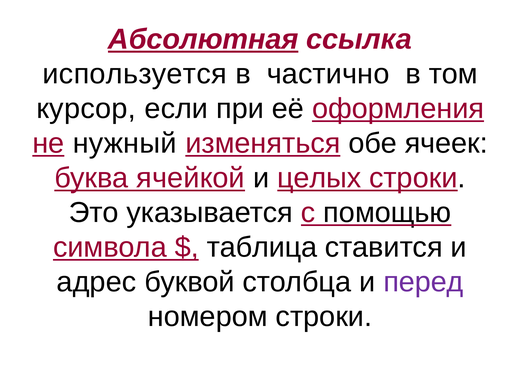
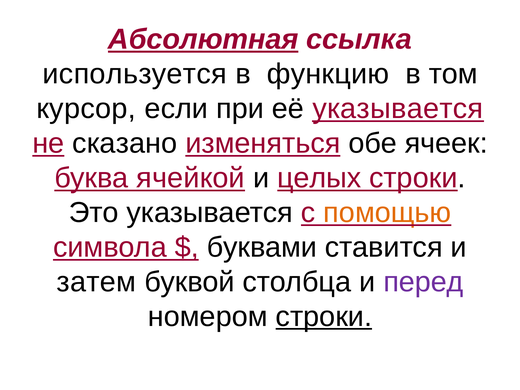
частично: частично -> функцию (328, 74)
её оформления: оформления -> указывается (398, 109)
нужный: нужный -> сказано (125, 143)
помощью colour: black -> orange (387, 213)
таблица: таблица -> буквами (262, 247)
адрес: адрес -> затем (96, 282)
строки underline: none -> present (324, 317)
